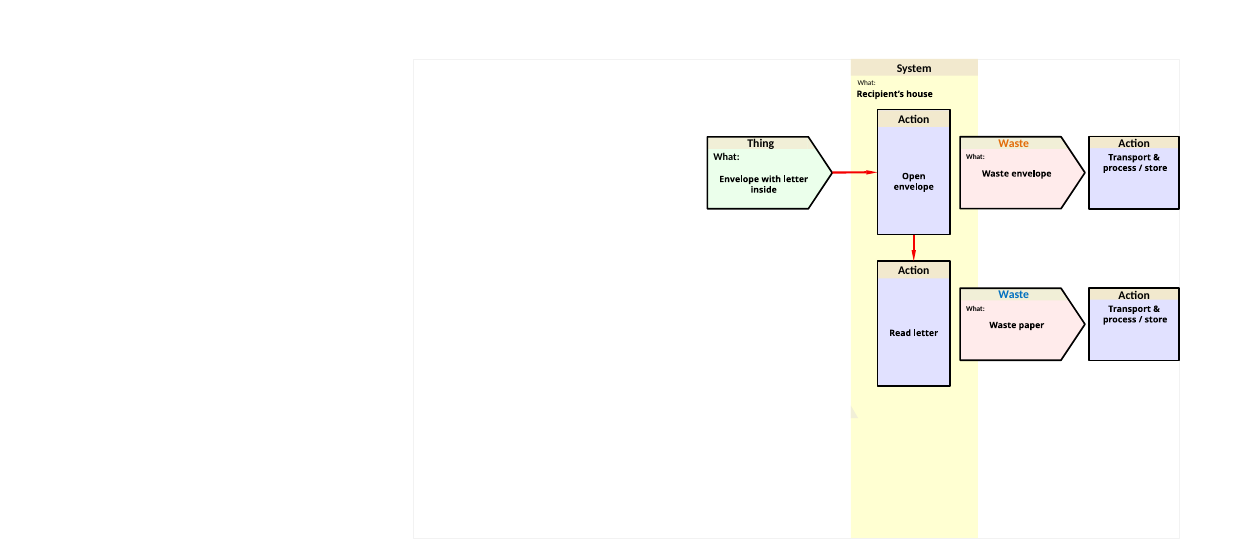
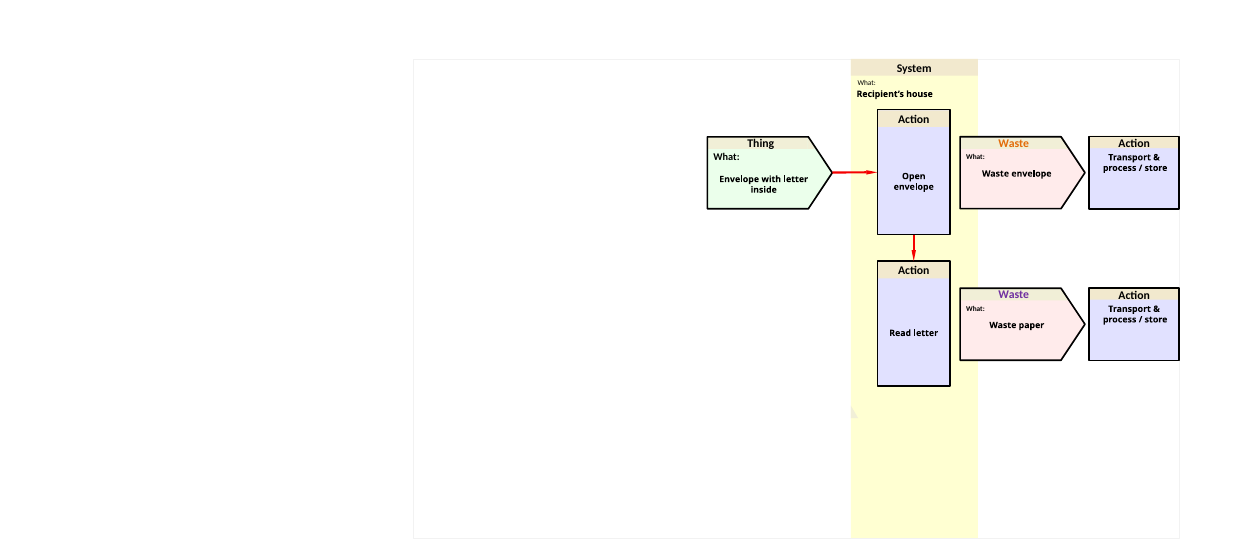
Waste colour: blue -> purple (1014, 295)
